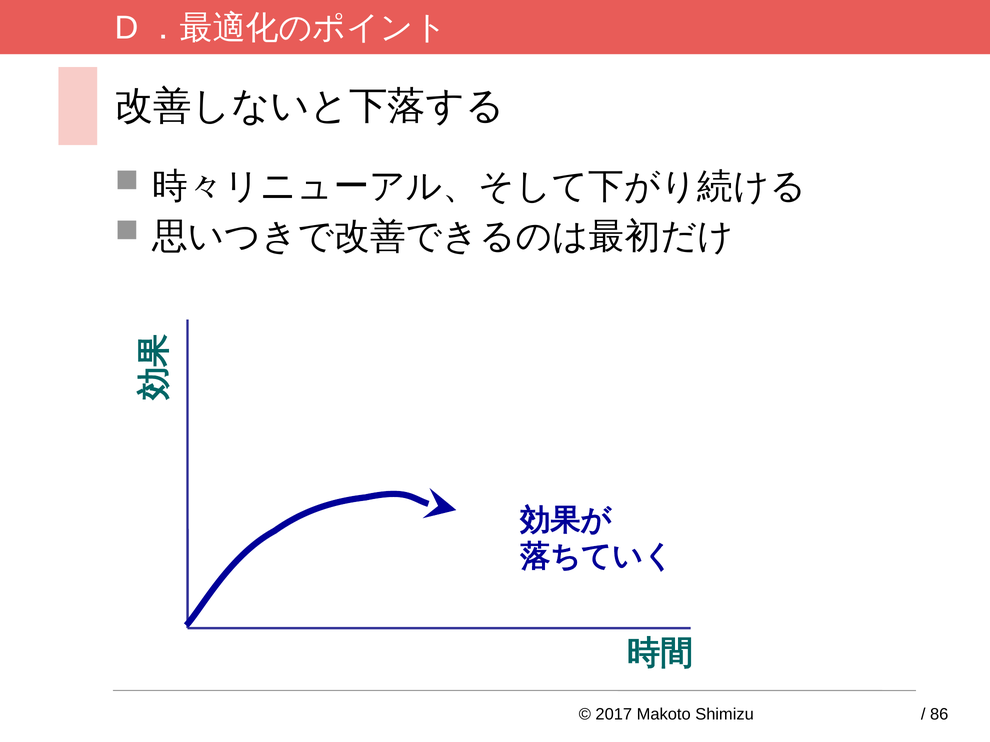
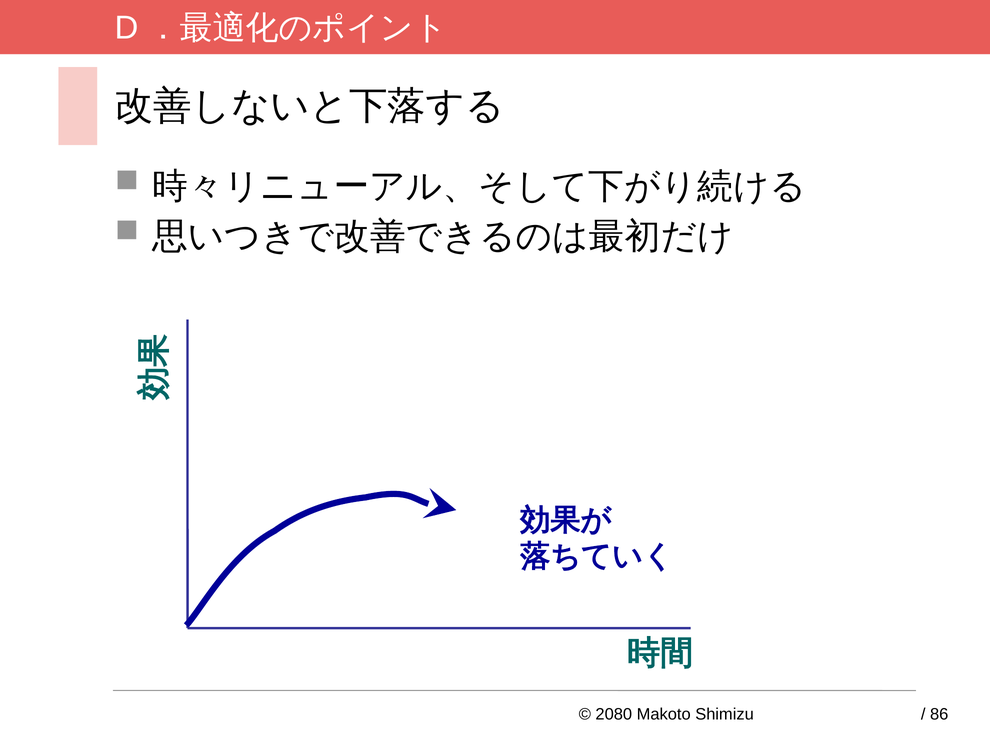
2017: 2017 -> 2080 (614, 715)
